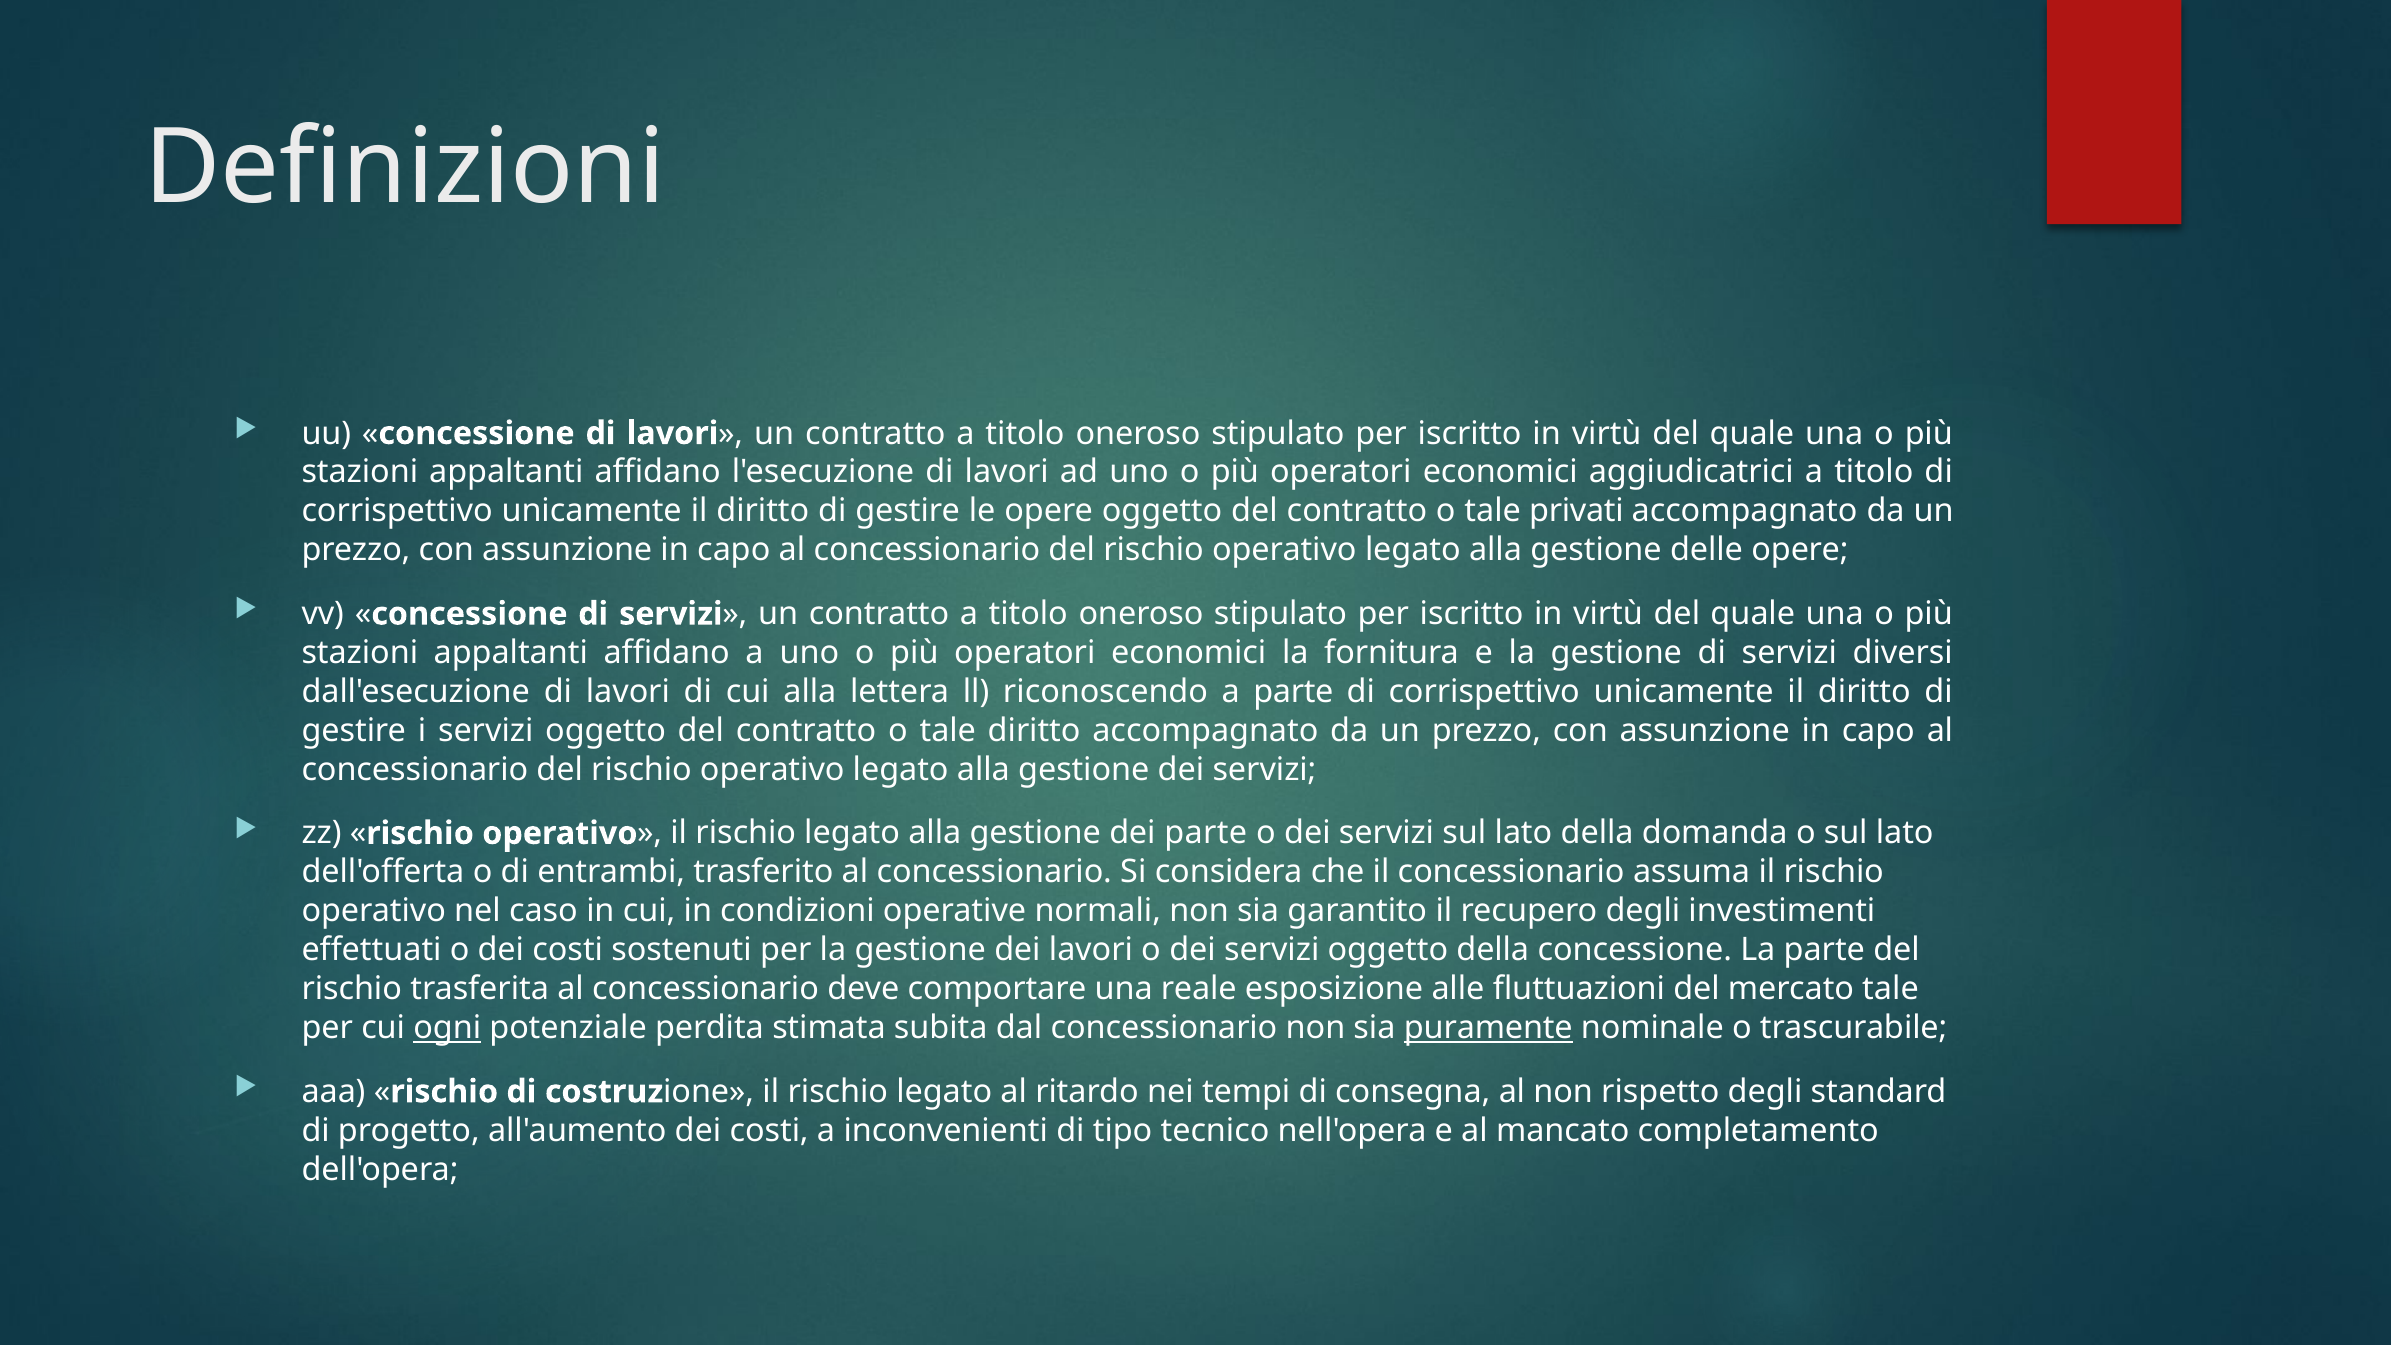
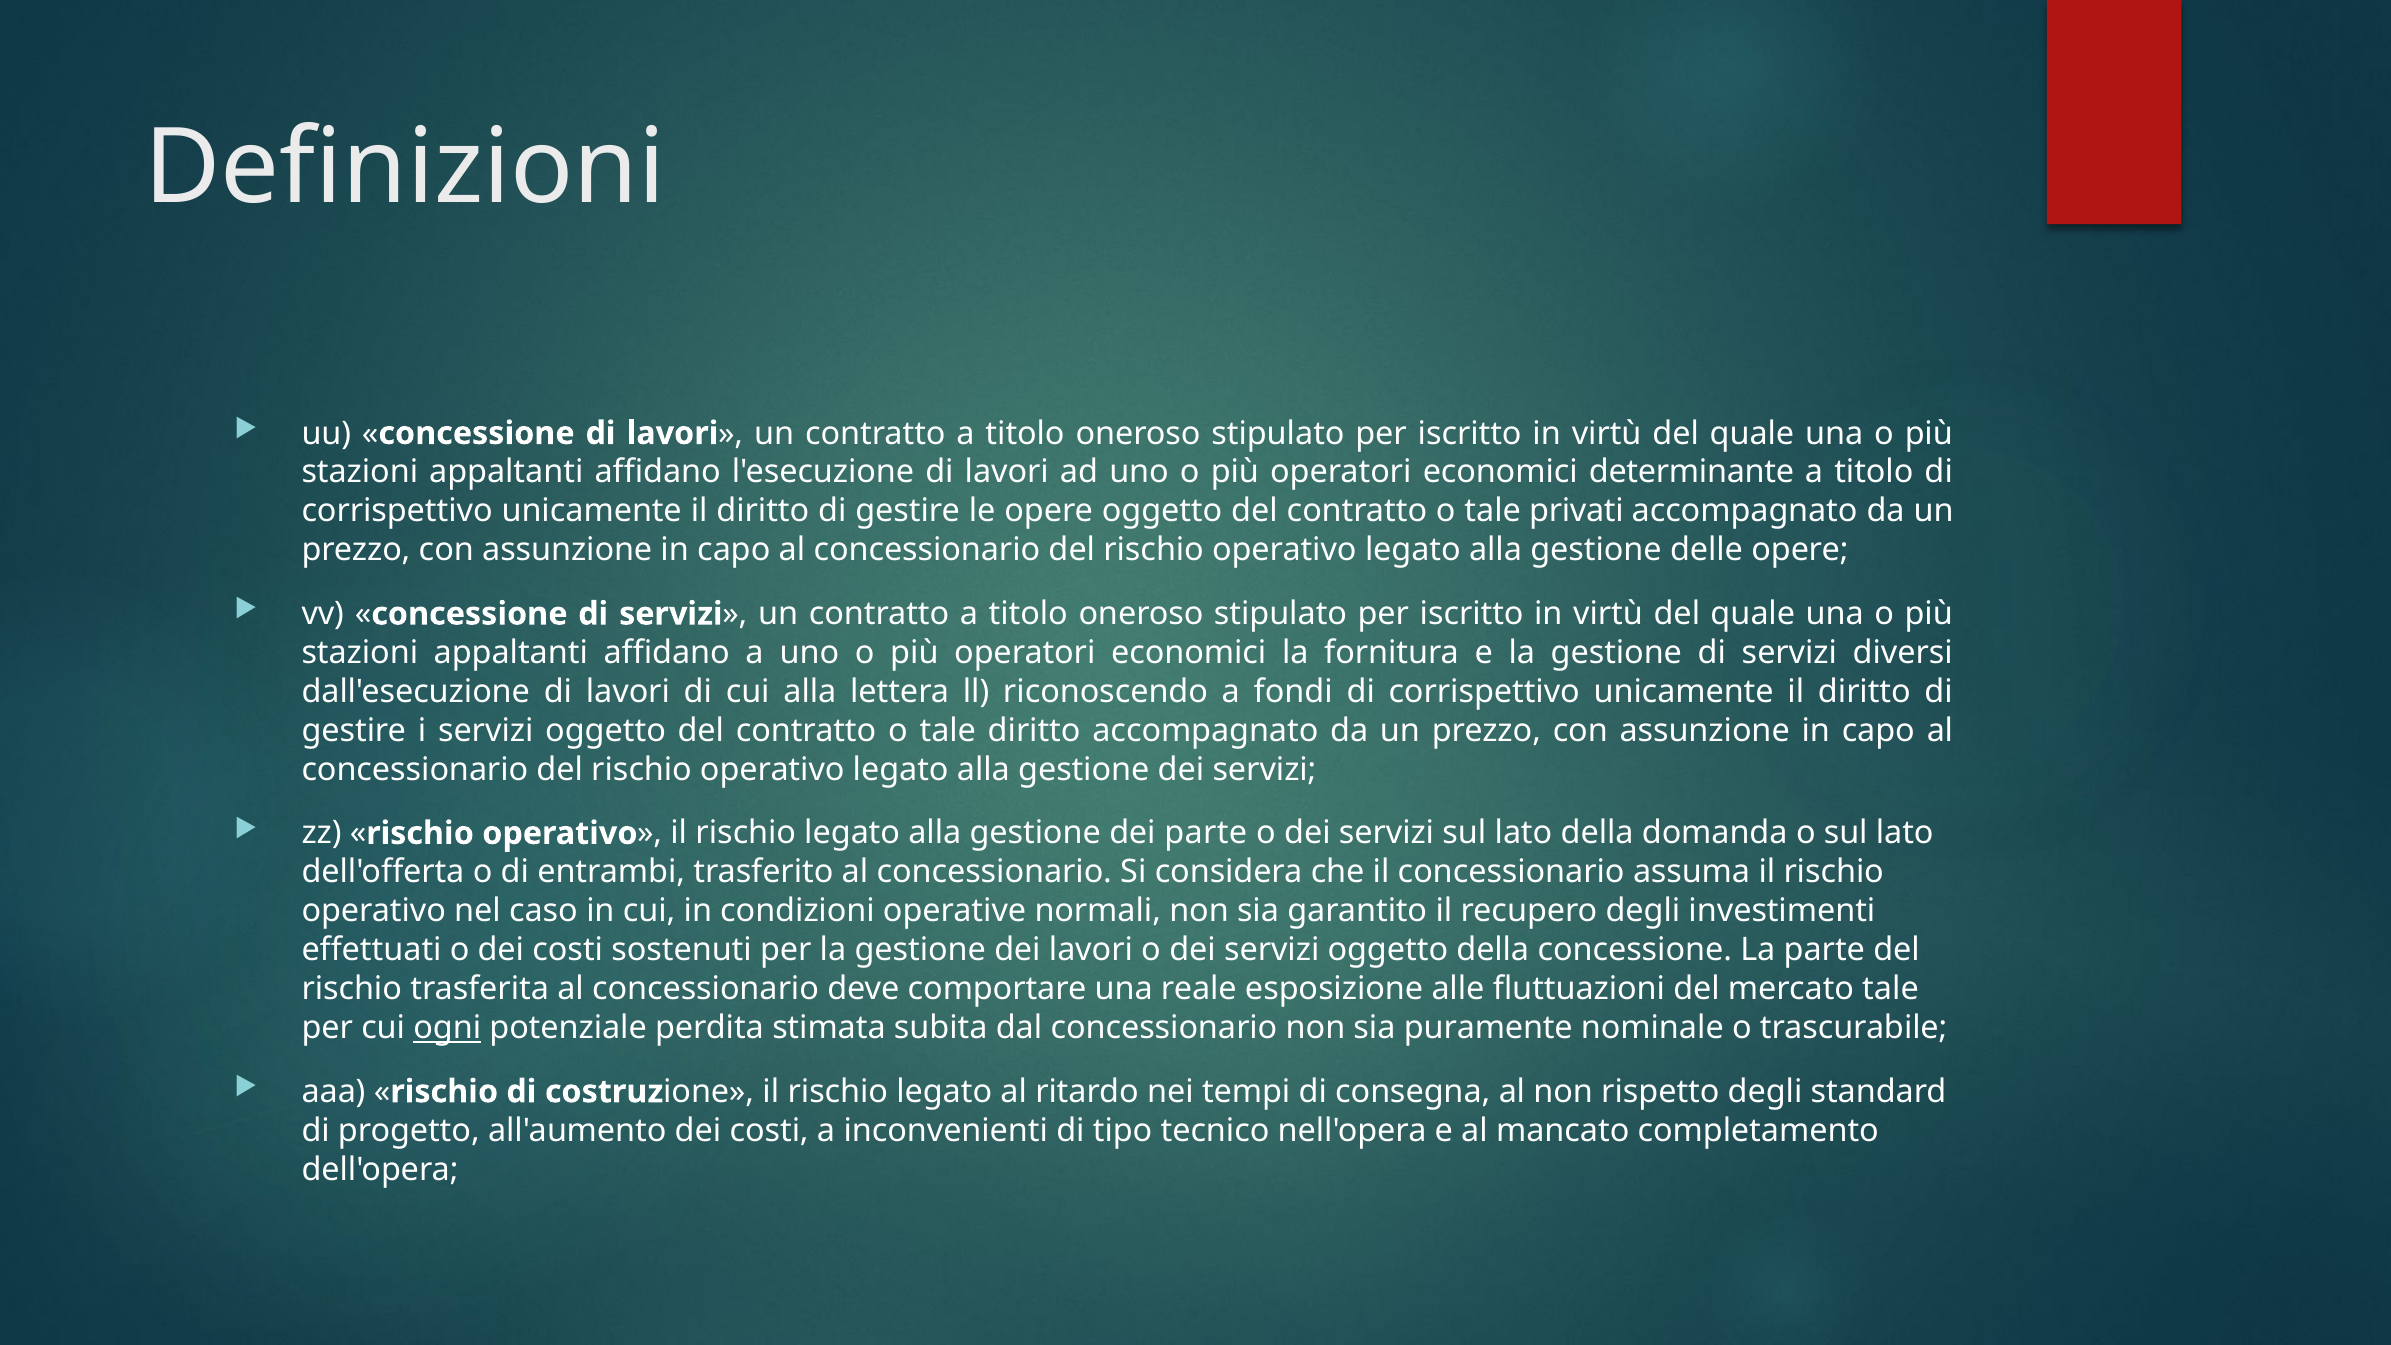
aggiudicatrici: aggiudicatrici -> determinante (1691, 472)
a parte: parte -> fondi (1293, 692)
puramente underline: present -> none (1488, 1028)
